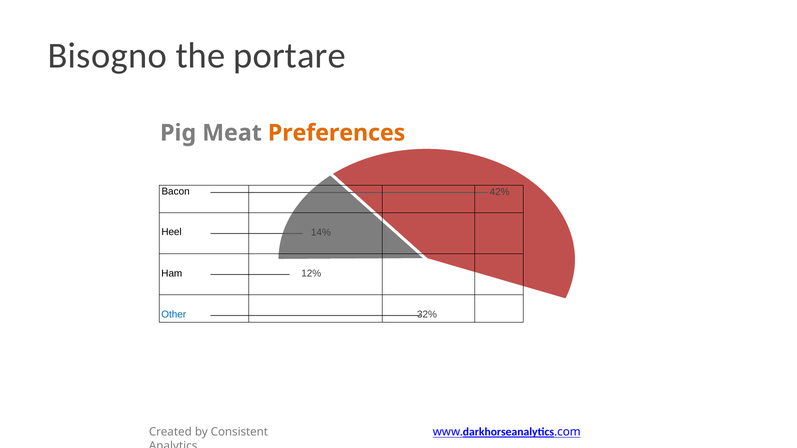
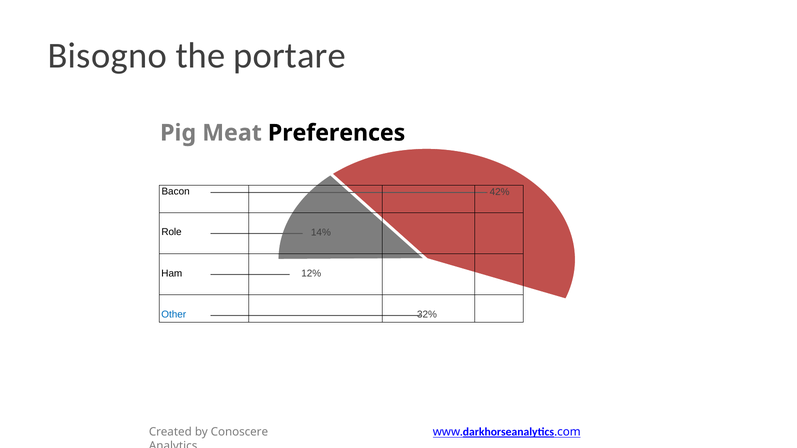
Preferences colour: orange -> black (337, 133)
Heel: Heel -> Role (172, 232)
Consistent: Consistent -> Conoscere (239, 432)
